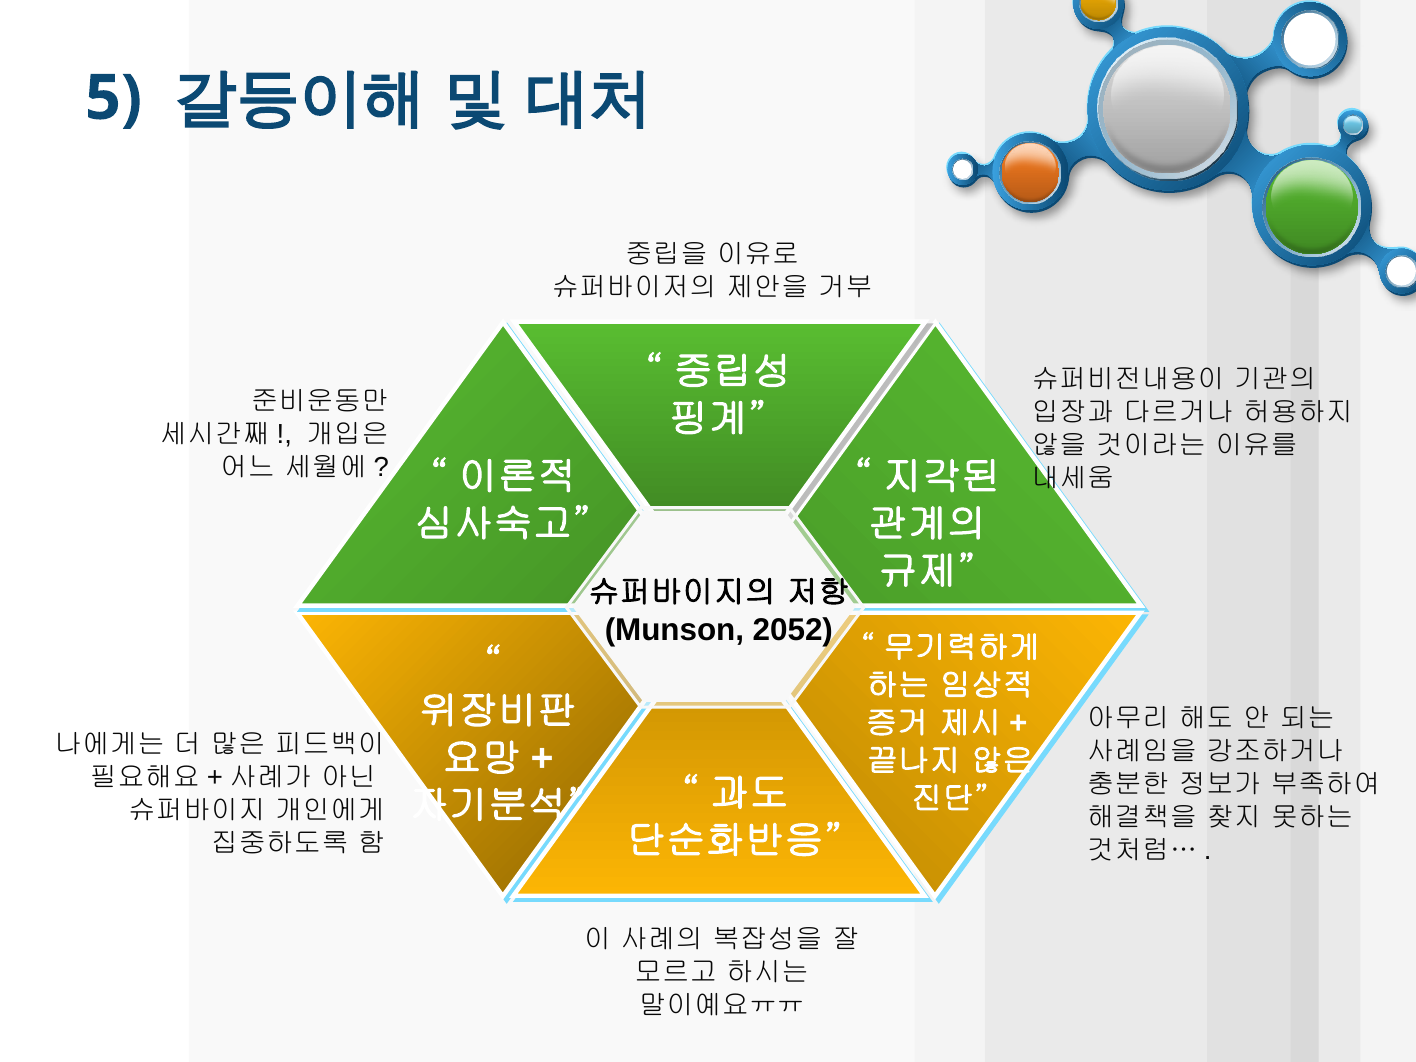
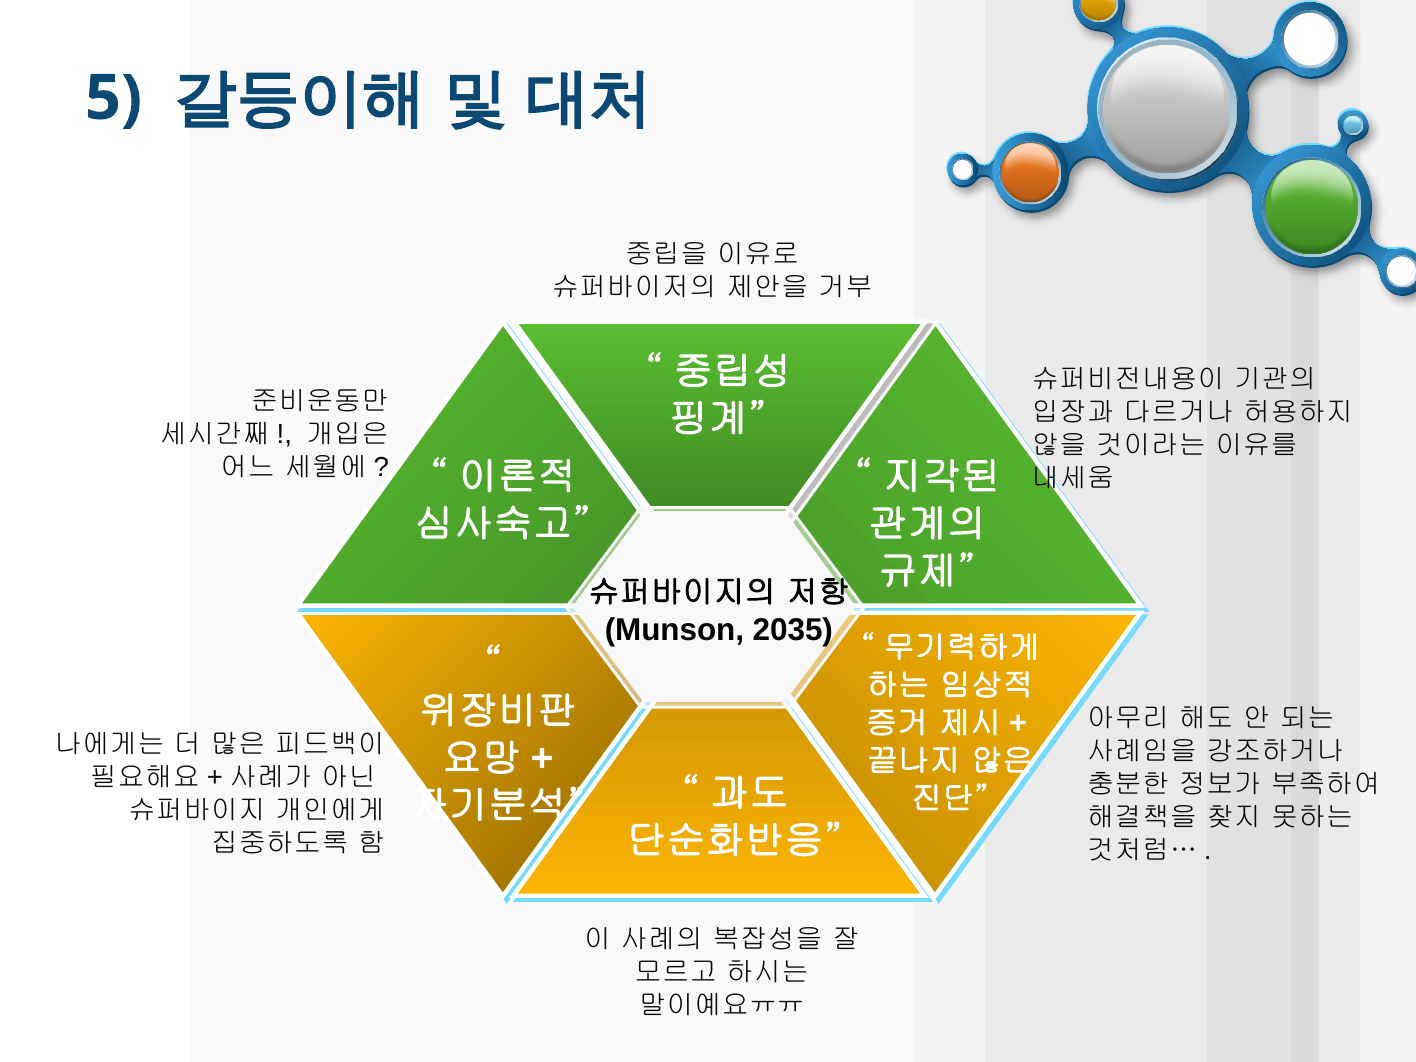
2052: 2052 -> 2035 (793, 630)
